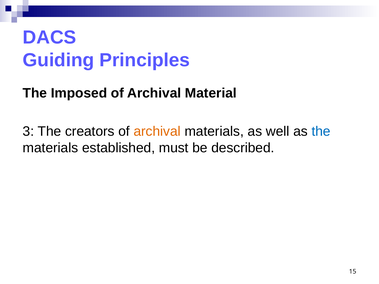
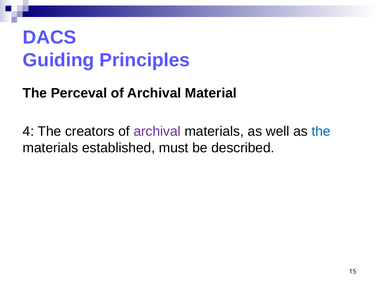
Imposed: Imposed -> Perceval (79, 93)
3: 3 -> 4 (28, 131)
archival colour: orange -> purple (157, 131)
